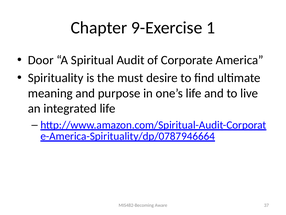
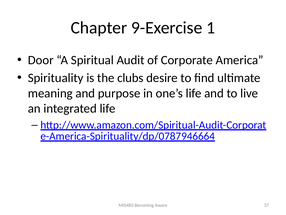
must: must -> clubs (130, 78)
